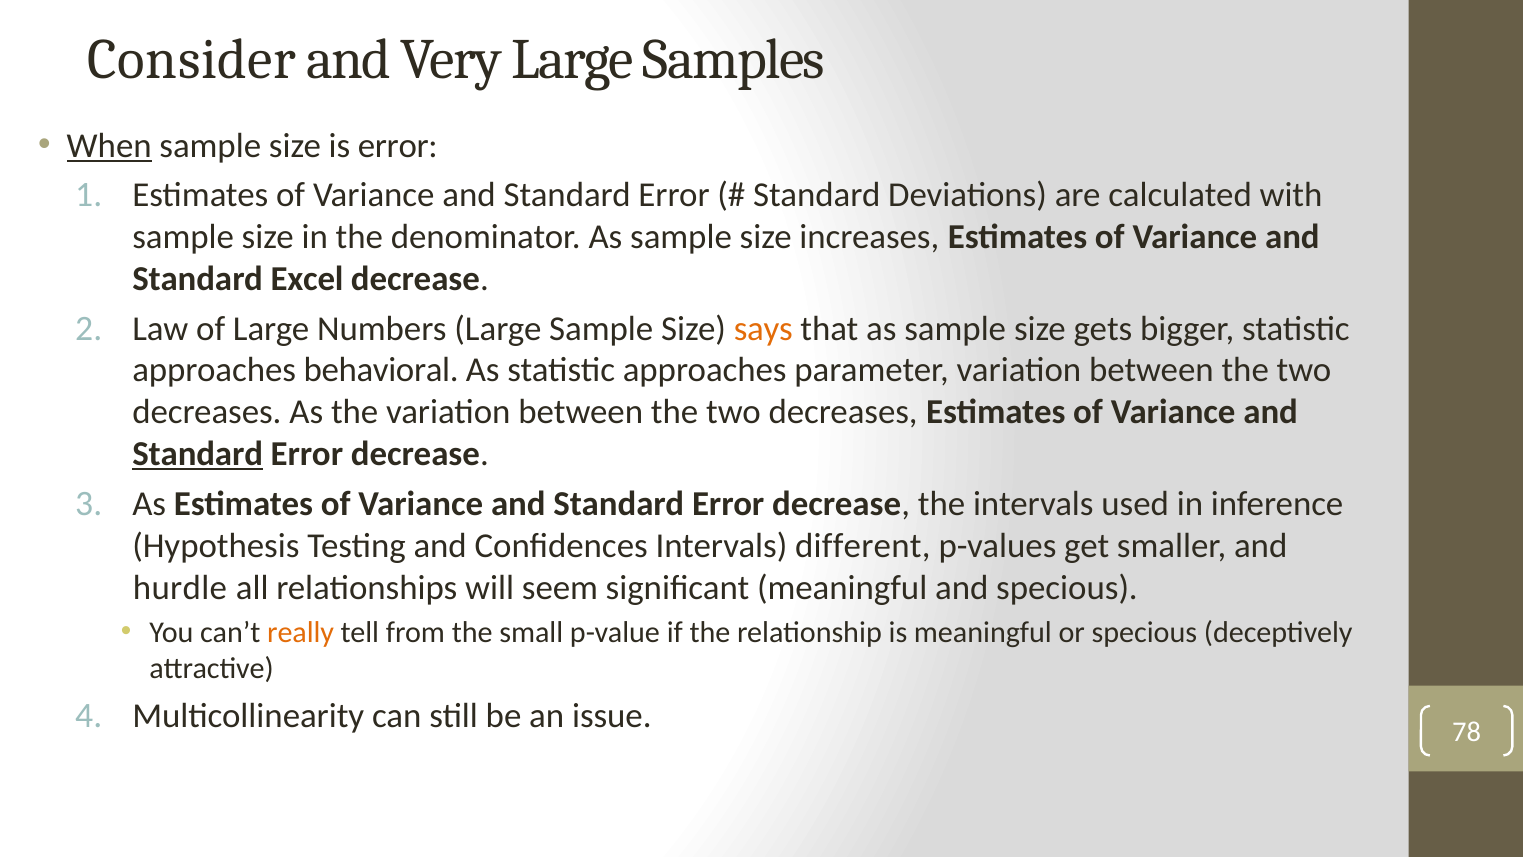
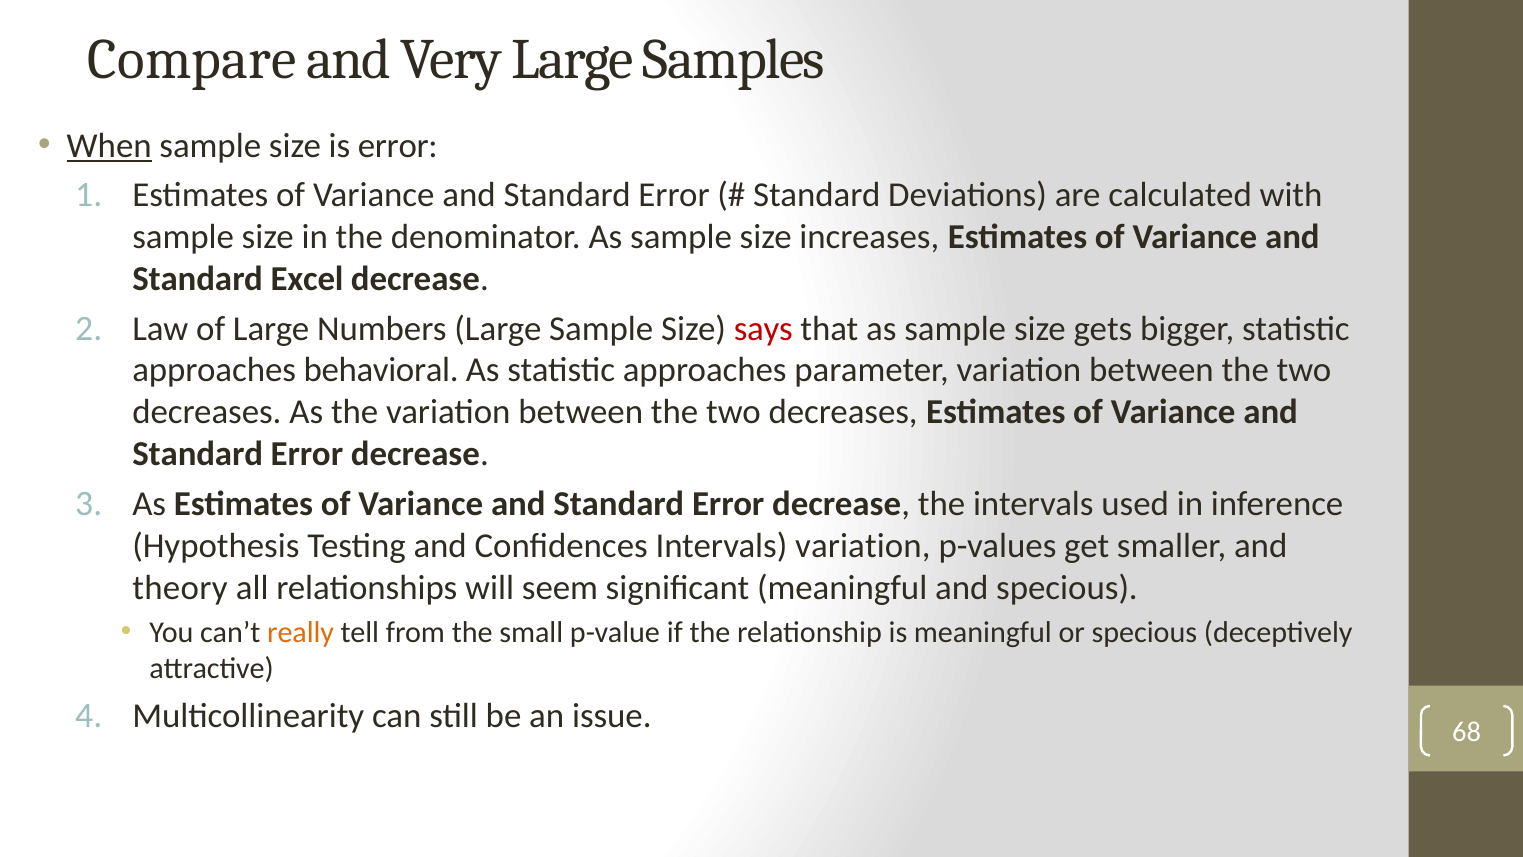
Consider: Consider -> Compare (192, 60)
says colour: orange -> red (763, 328)
Standard underline: present -> none (198, 454)
Intervals different: different -> variation (863, 545)
hurdle: hurdle -> theory (180, 587)
78: 78 -> 68 (1467, 732)
